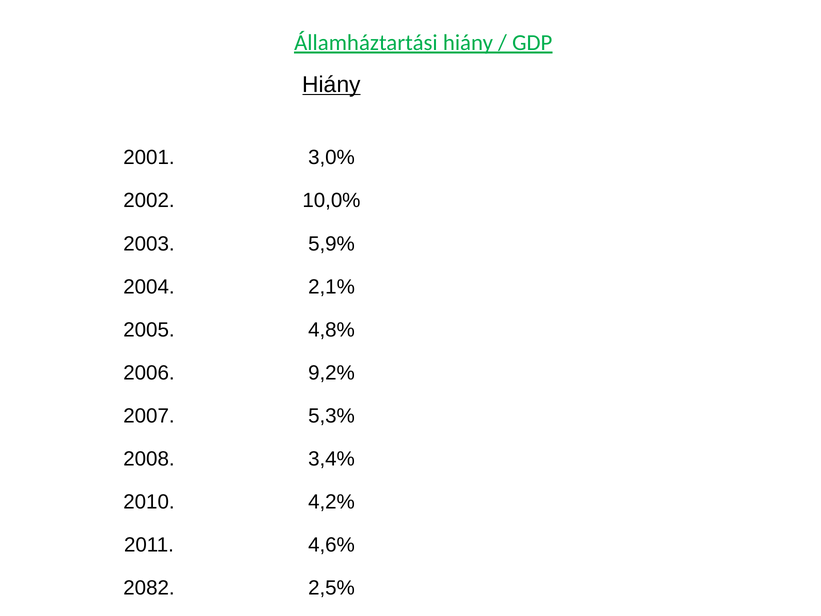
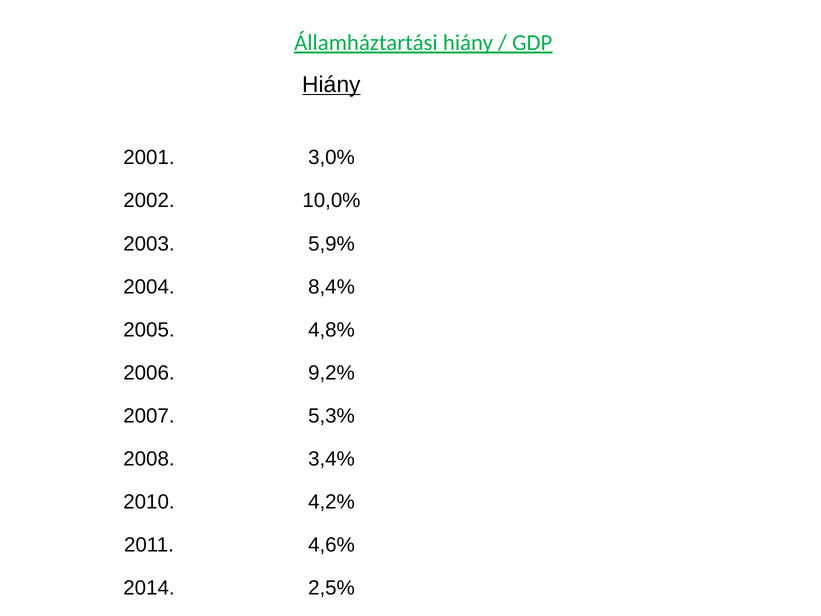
2,1%: 2,1% -> 8,4% (332, 287)
2082: 2082 -> 2014 (149, 588)
